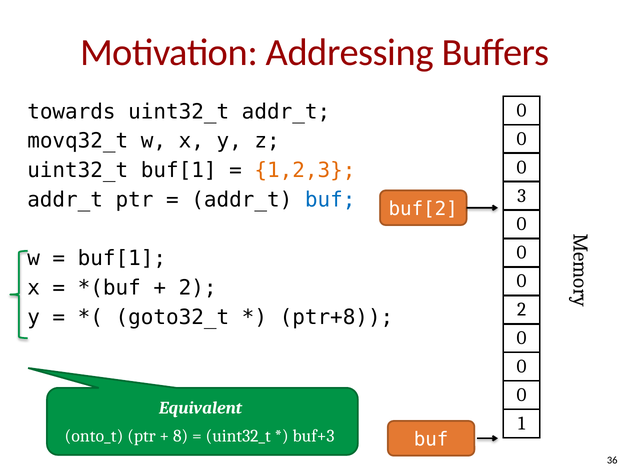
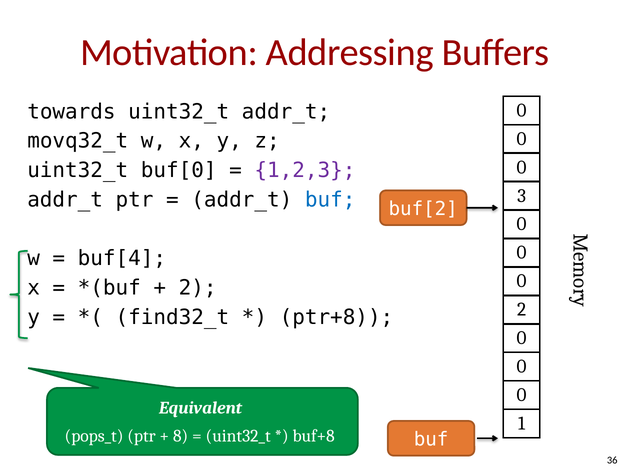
uint32_t buf[1: buf[1 -> buf[0 (179, 170)
1,2,3 colour: orange -> purple (305, 170)
buf[1: buf[1 -> buf[4 (122, 258)
goto32_t: goto32_t -> find32_t (172, 317)
onto_t: onto_t -> pops_t (94, 436)
buf+3: buf+3 -> buf+8 (314, 436)
